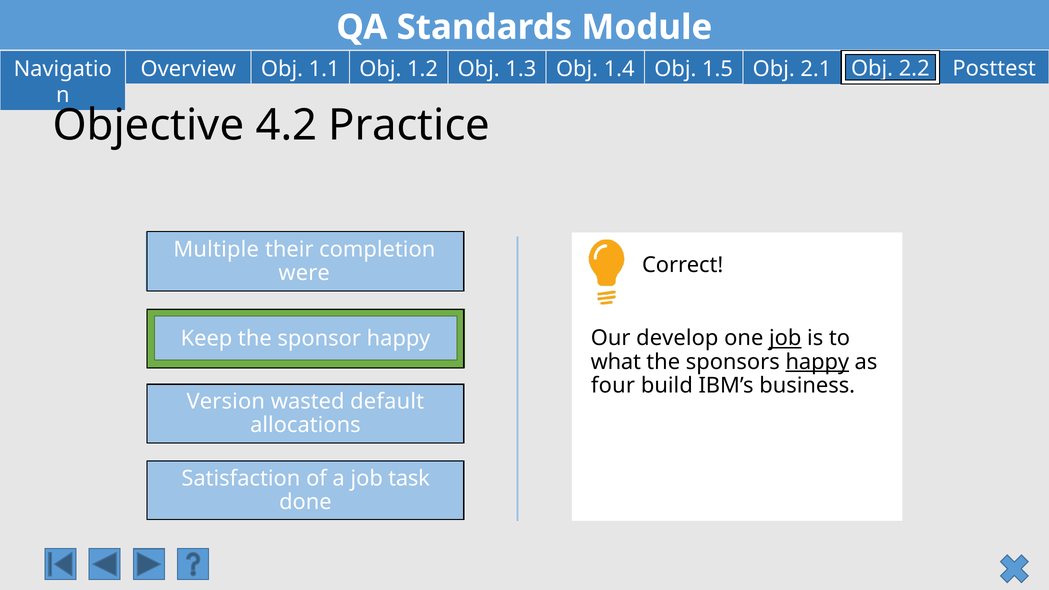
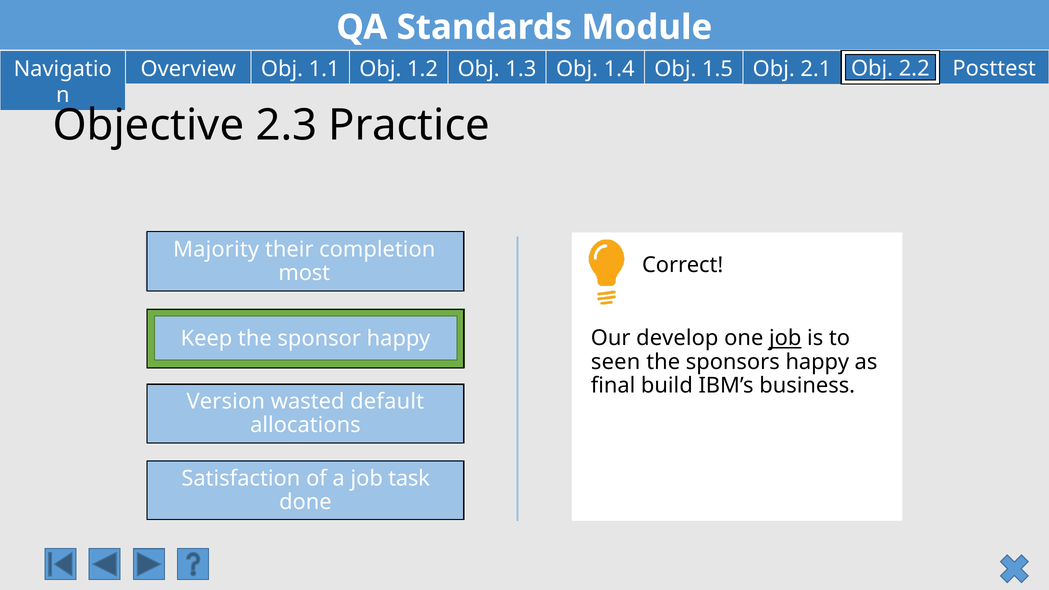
4.2: 4.2 -> 2.3 (286, 125)
Multiple: Multiple -> Majority (216, 249)
were: were -> most (304, 273)
what: what -> seen (616, 362)
happy underline: present -> none (817, 362)
four: four -> final (613, 385)
